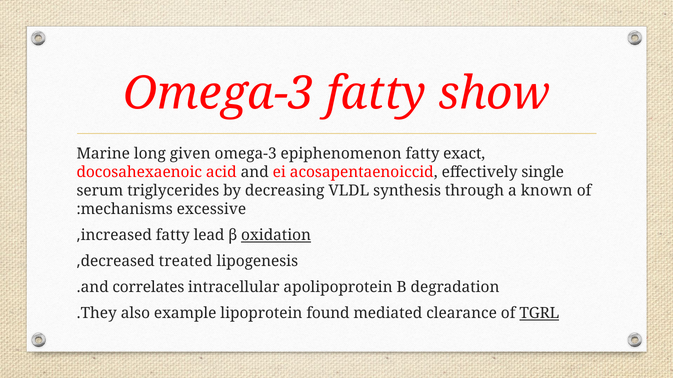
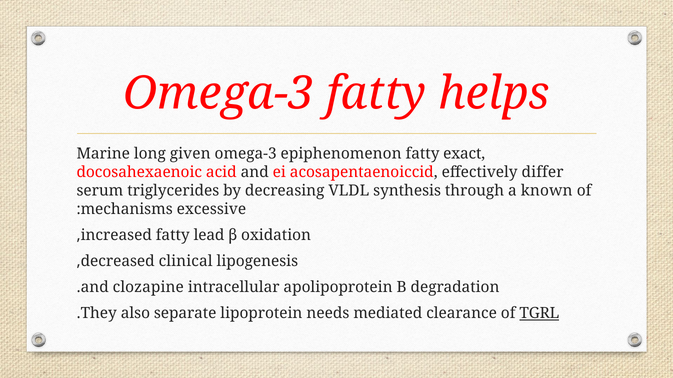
show: show -> helps (494, 93)
single: single -> differ (543, 173)
oxidation underline: present -> none (276, 236)
treated: treated -> clinical (186, 262)
correlates: correlates -> clozapine (148, 288)
example: example -> separate (185, 314)
found: found -> needs (328, 314)
